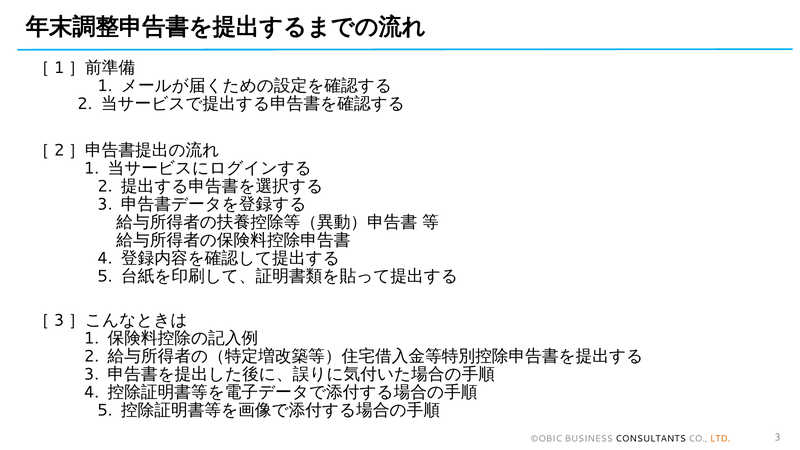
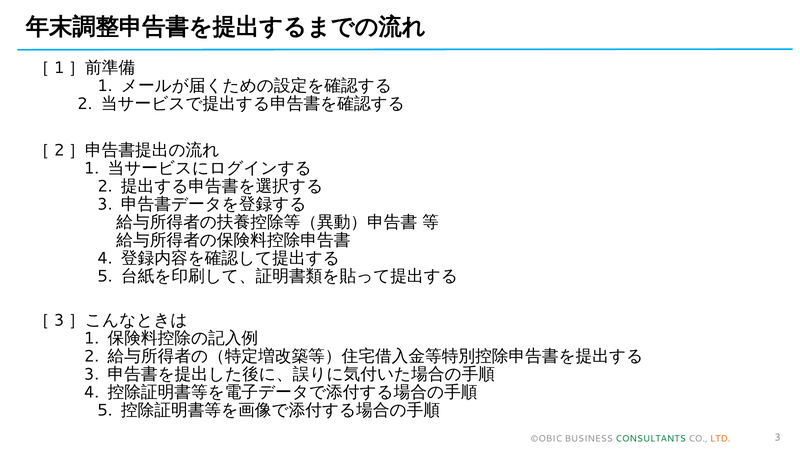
CONSULTANTS colour: black -> green (651, 439)
